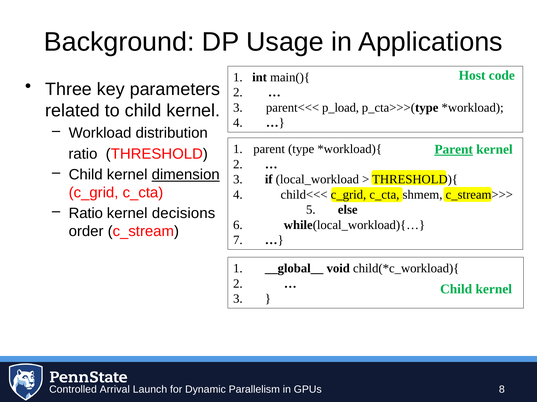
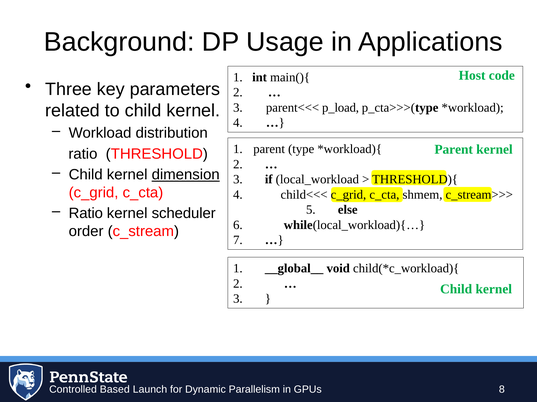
Parent underline: present -> none (454, 150)
decisions: decisions -> scheduler (184, 214)
Arrival: Arrival -> Based (115, 390)
